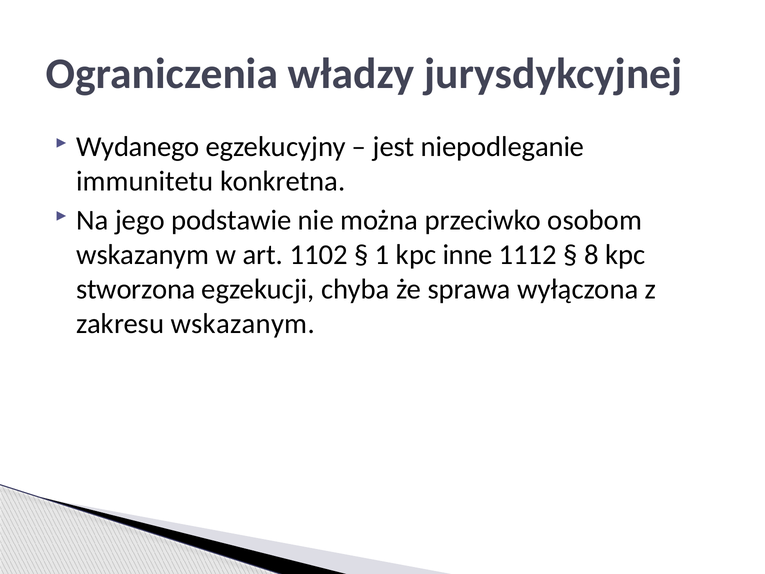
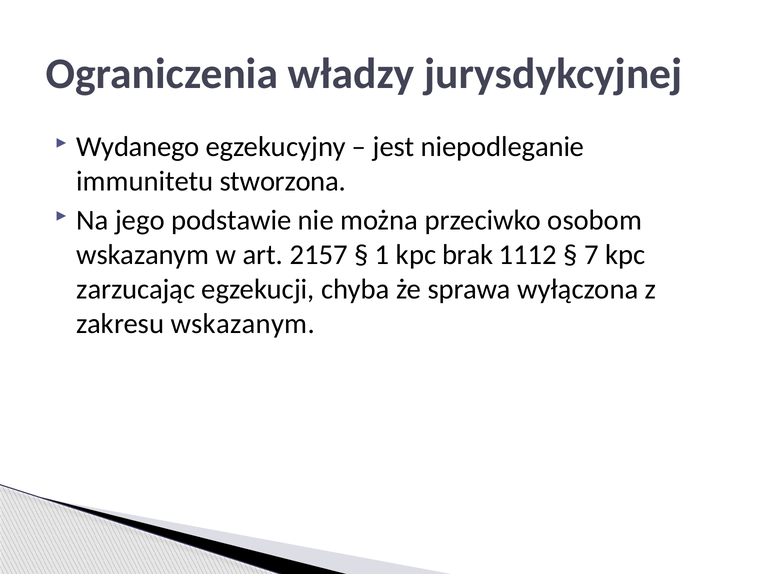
konkretna: konkretna -> stworzona (283, 181)
1102: 1102 -> 2157 (319, 255)
inne: inne -> brak (468, 255)
8: 8 -> 7 (591, 255)
stworzona: stworzona -> zarzucając (136, 289)
